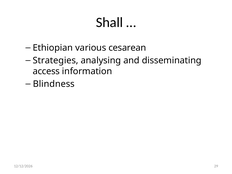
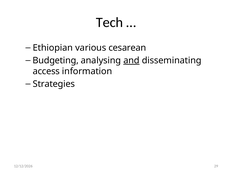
Shall: Shall -> Tech (110, 22)
Strategies: Strategies -> Budgeting (56, 60)
and underline: none -> present (131, 60)
Blindness: Blindness -> Strategies (54, 84)
